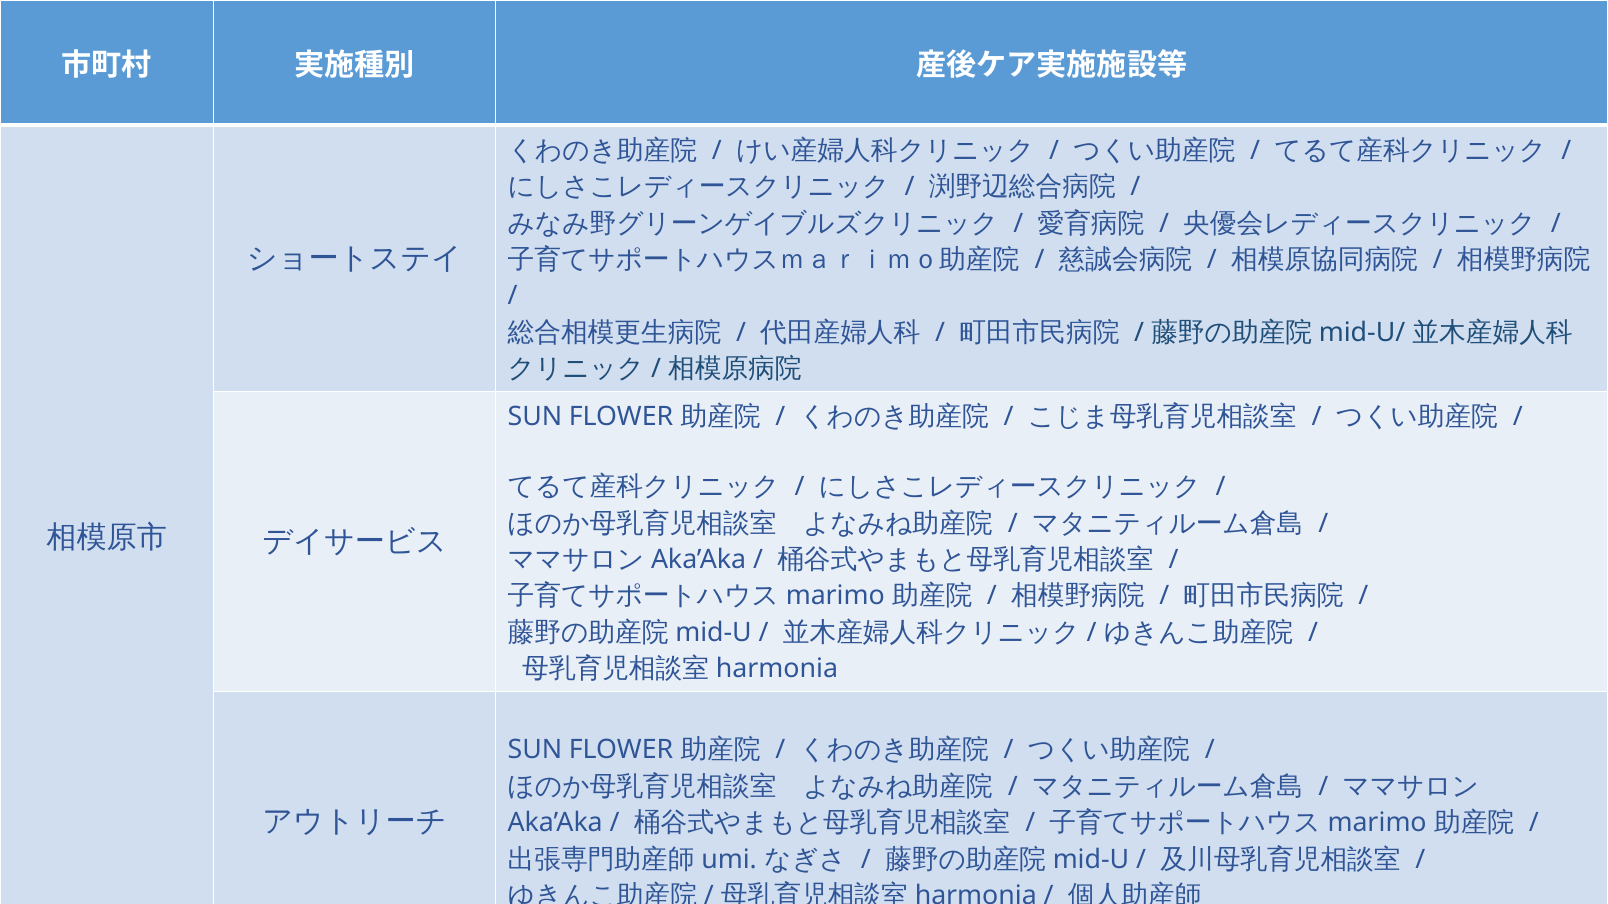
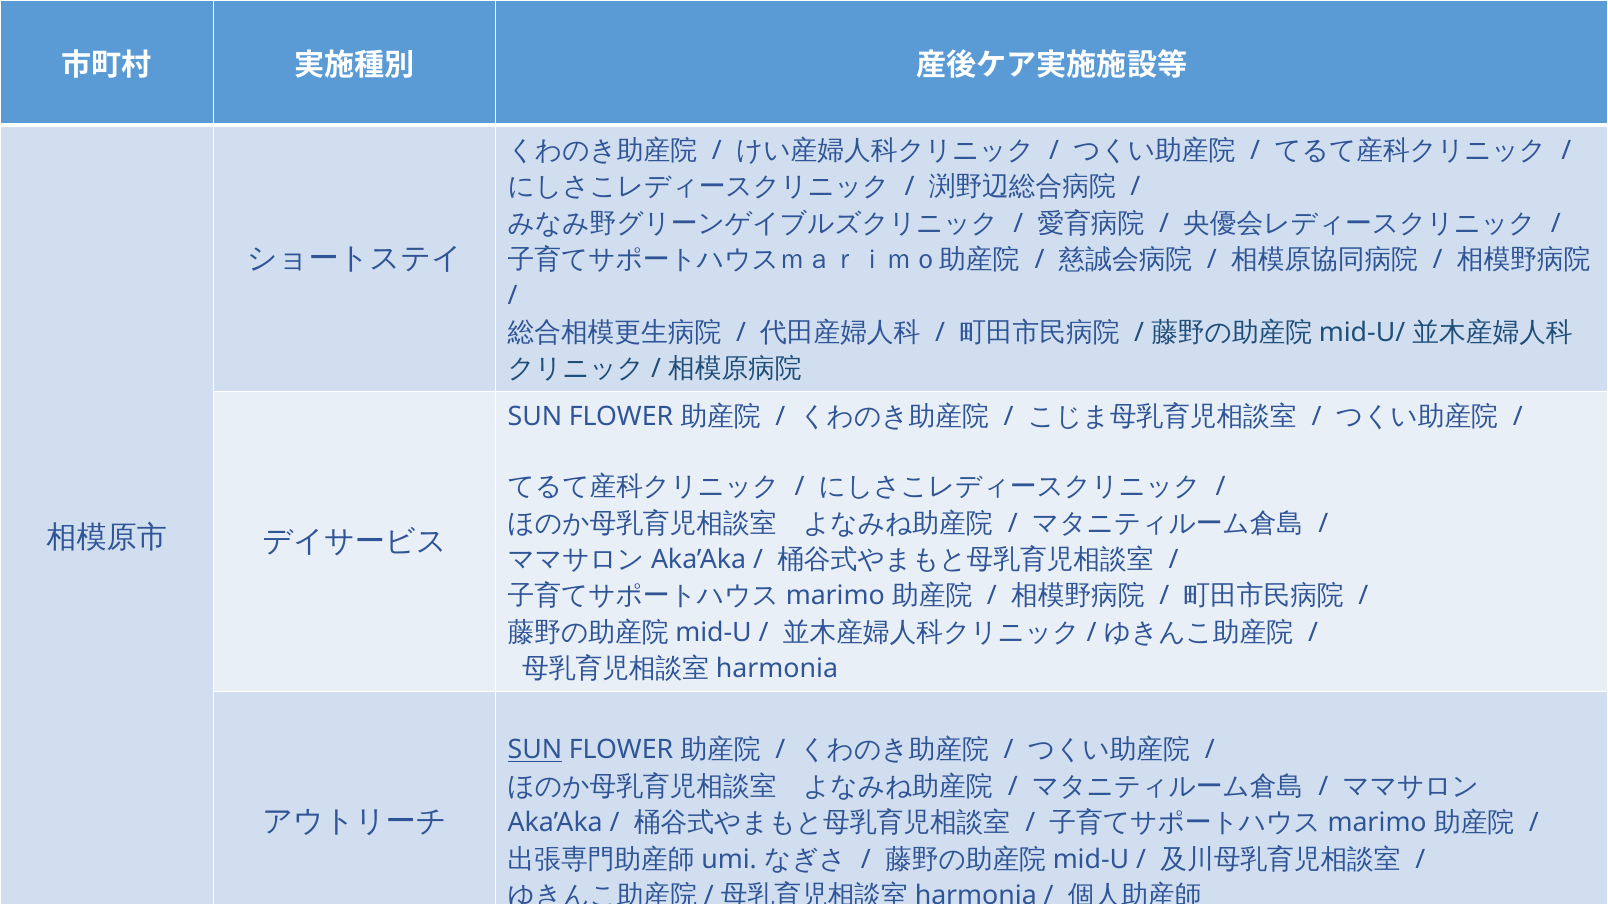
SUN underline: none -> present (535, 751)
